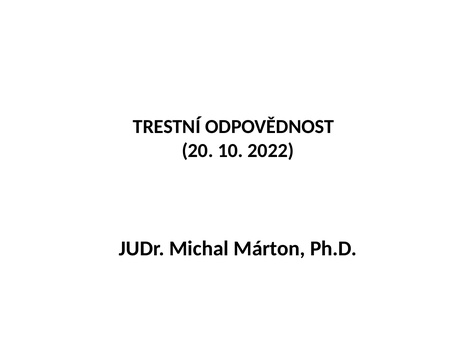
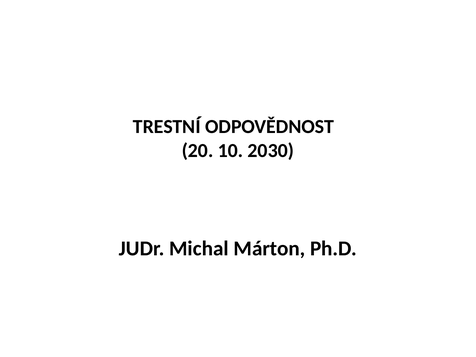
2022: 2022 -> 2030 (271, 151)
